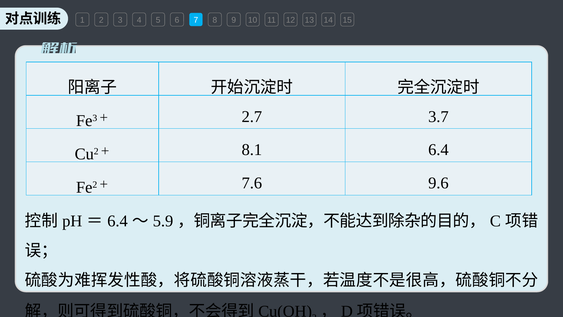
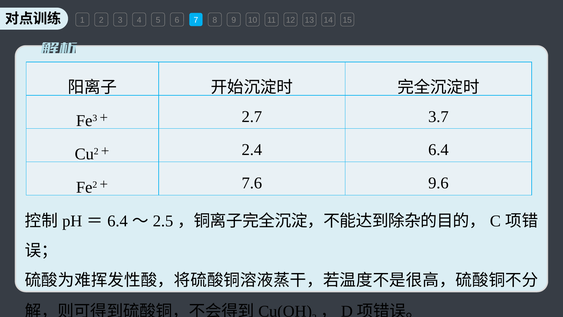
8.1: 8.1 -> 2.4 (252, 150)
5.9: 5.9 -> 2.5 (163, 221)
